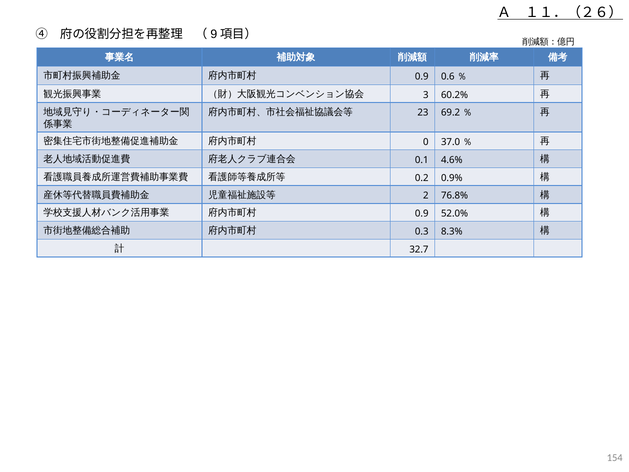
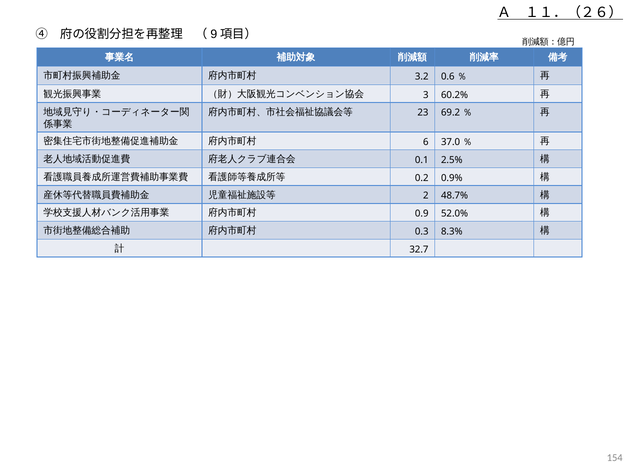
0.9: 0.9 -> 3.2 (422, 76)
0: 0 -> 6 (426, 142)
4.6%: 4.6% -> 2.5% (452, 160)
76.8%: 76.8% -> 48.7% (455, 196)
